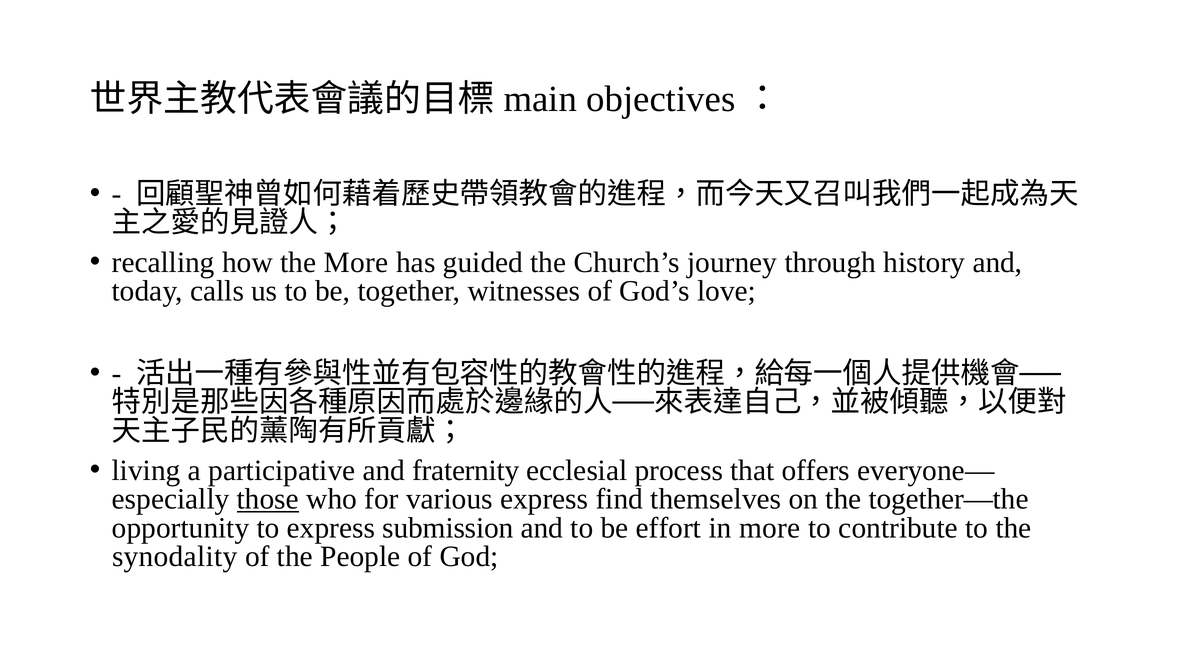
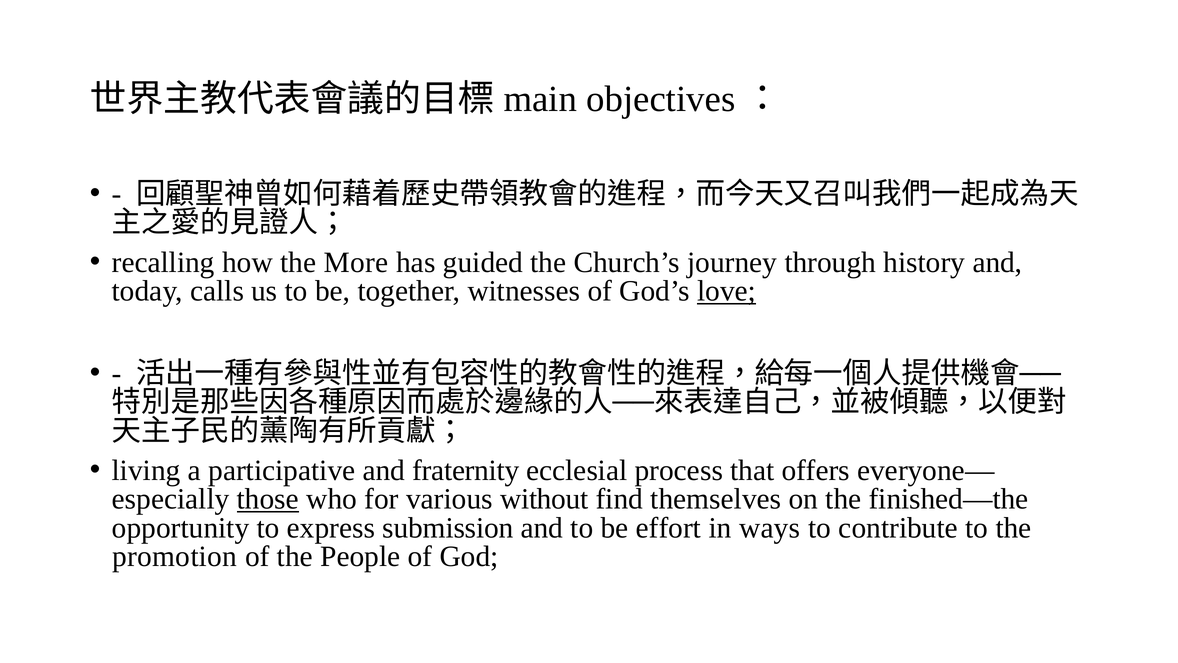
love underline: none -> present (727, 291)
various express: express -> without (544, 499)
together—the: together—the -> finished—the (949, 499)
in more: more -> ways (770, 528)
synodality: synodality -> promotion (175, 556)
